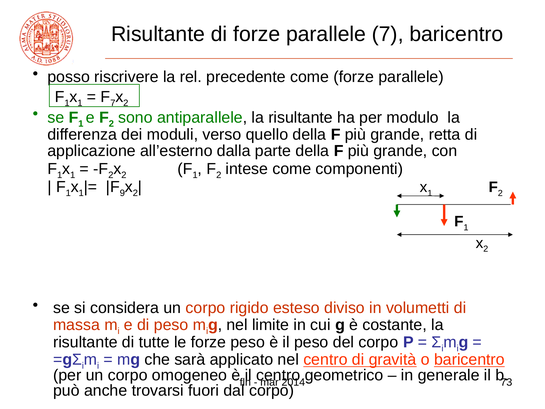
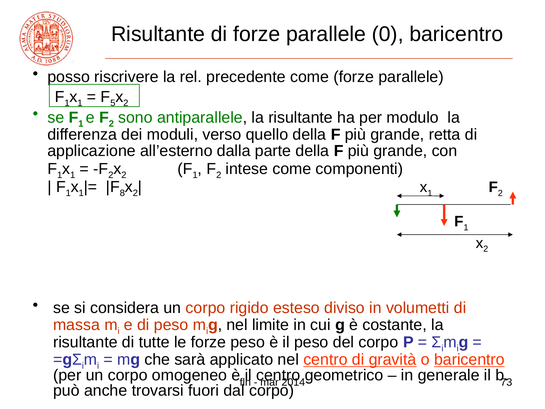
parallele 7: 7 -> 0 (388, 34)
F 7: 7 -> 5 (113, 103)
9: 9 -> 8 (122, 193)
